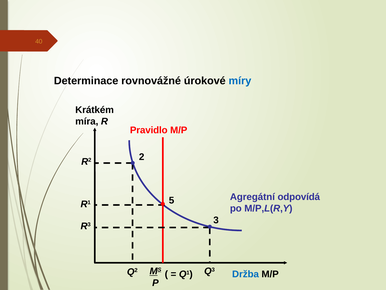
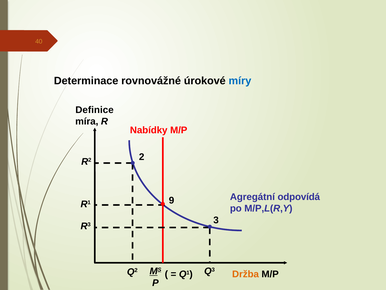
Krátkém: Krátkém -> Definice (95, 110)
Pravidlo: Pravidlo -> Nabídky (149, 130)
5: 5 -> 9 (172, 200)
Držba colour: blue -> orange (246, 274)
